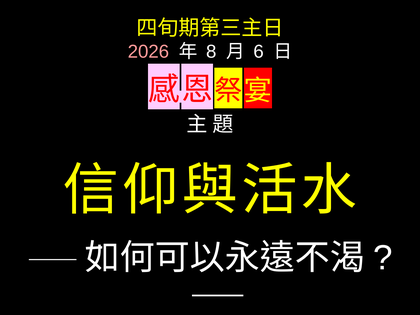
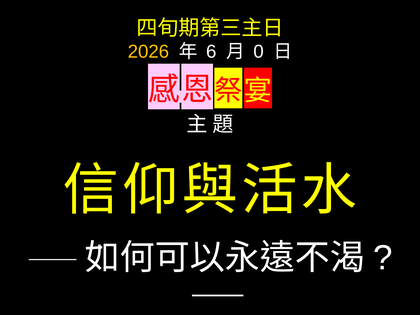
2026 colour: pink -> yellow (148, 52)
8: 8 -> 6 (211, 52)
6: 6 -> 0 (259, 52)
